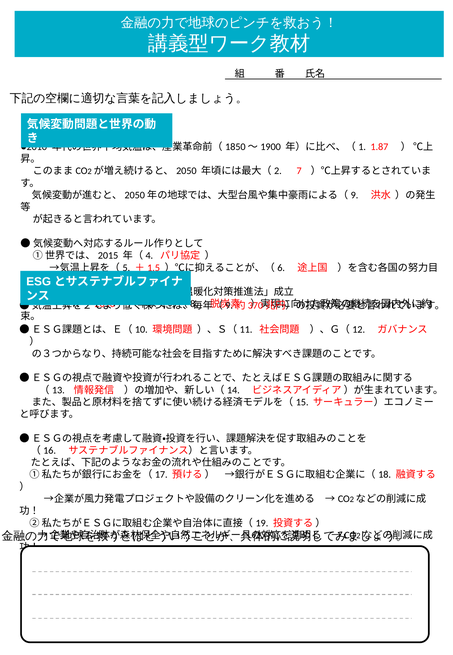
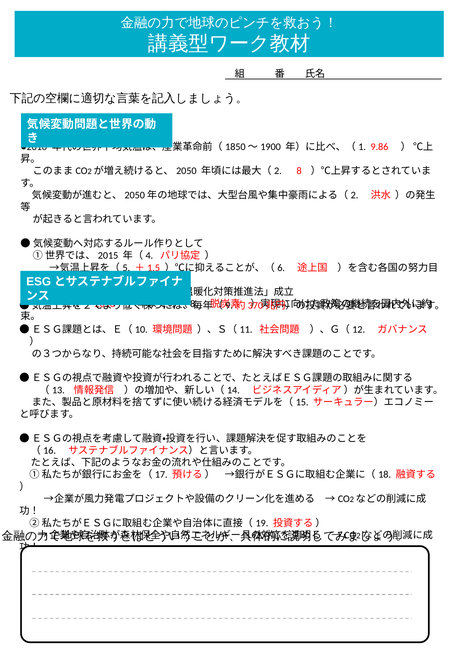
1.87: 1.87 -> 9.86 (379, 147)
7: 7 -> 8 (299, 171)
9: 9 -> 2 (355, 195)
